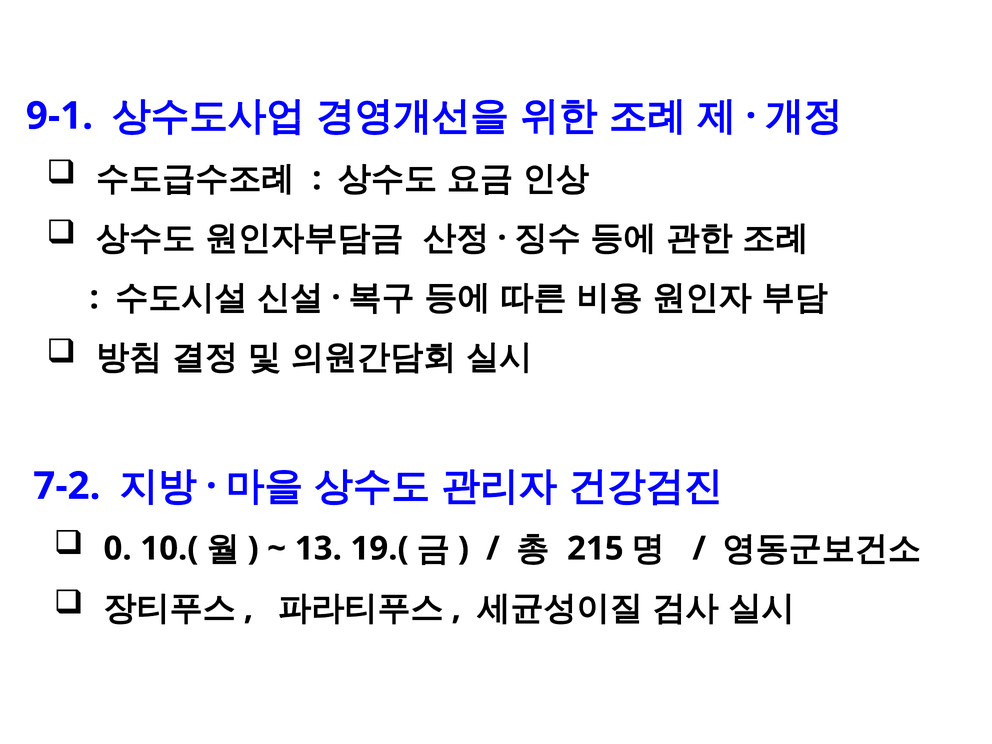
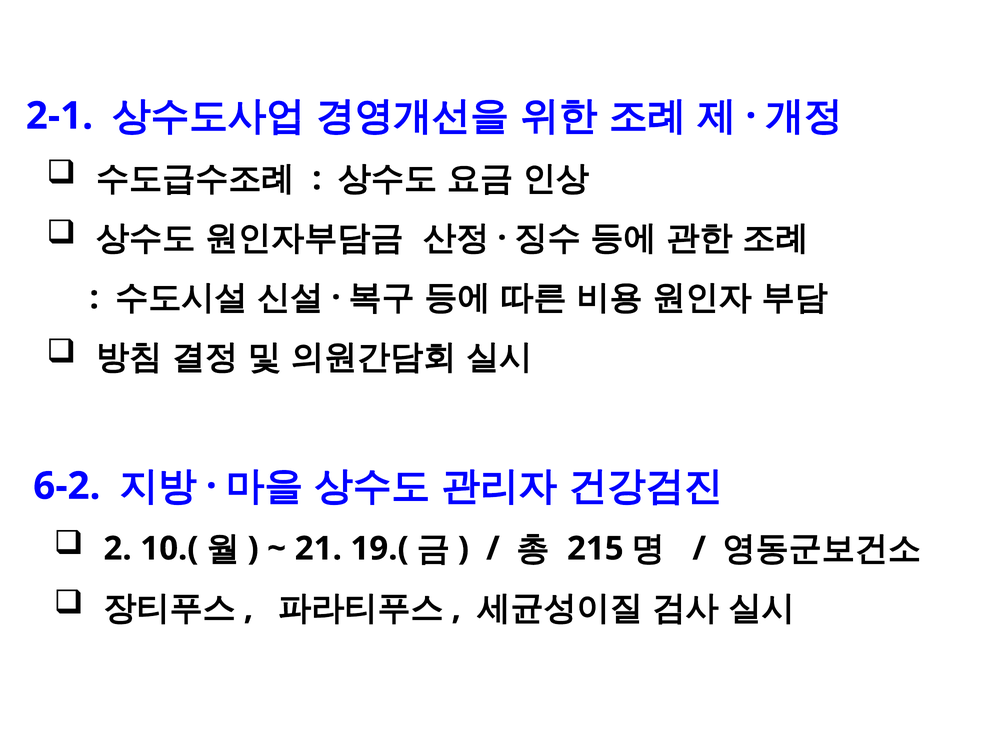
9-1: 9-1 -> 2-1 (59, 116)
7-2: 7-2 -> 6-2 (67, 486)
0: 0 -> 2 (118, 549)
13: 13 -> 21 (318, 549)
